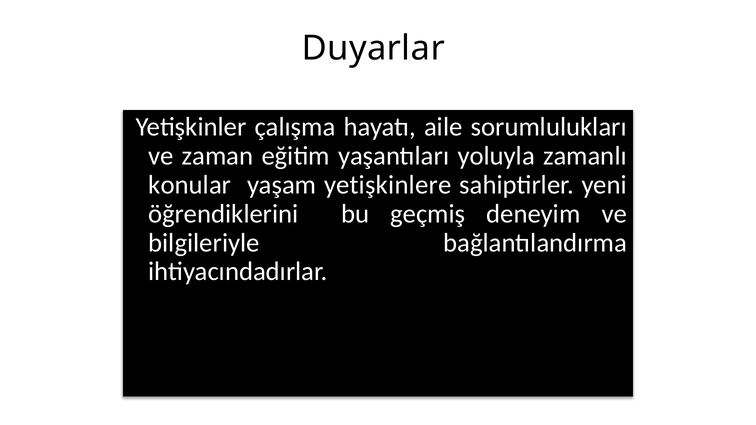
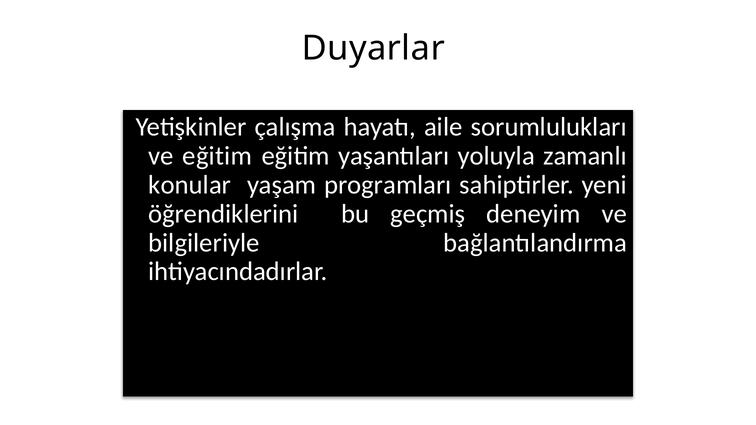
ve zaman: zaman -> eğitim (217, 156)
yetişkinlere: yetişkinlere -> programları (388, 185)
